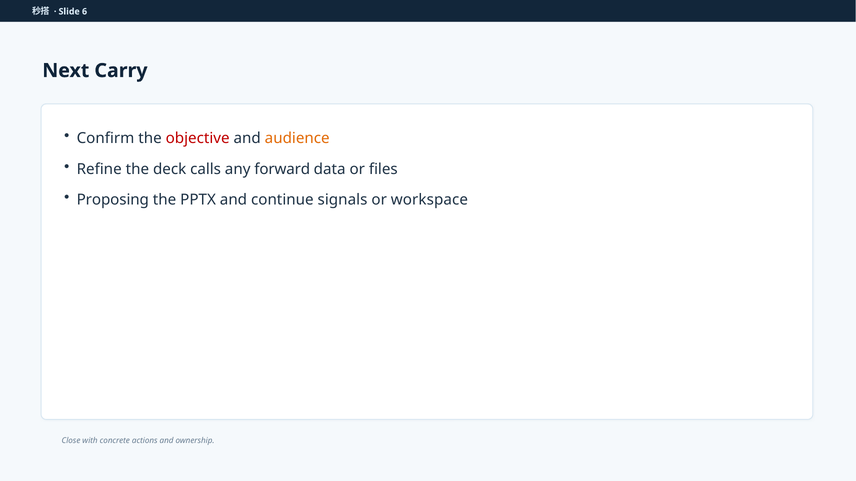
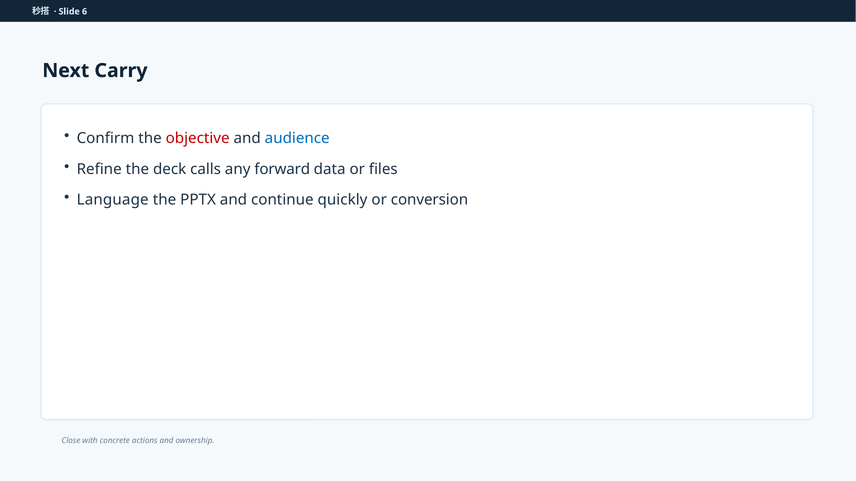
audience colour: orange -> blue (297, 139)
Proposing: Proposing -> Language (113, 200)
signals: signals -> quickly (343, 200)
workspace: workspace -> conversion (429, 200)
